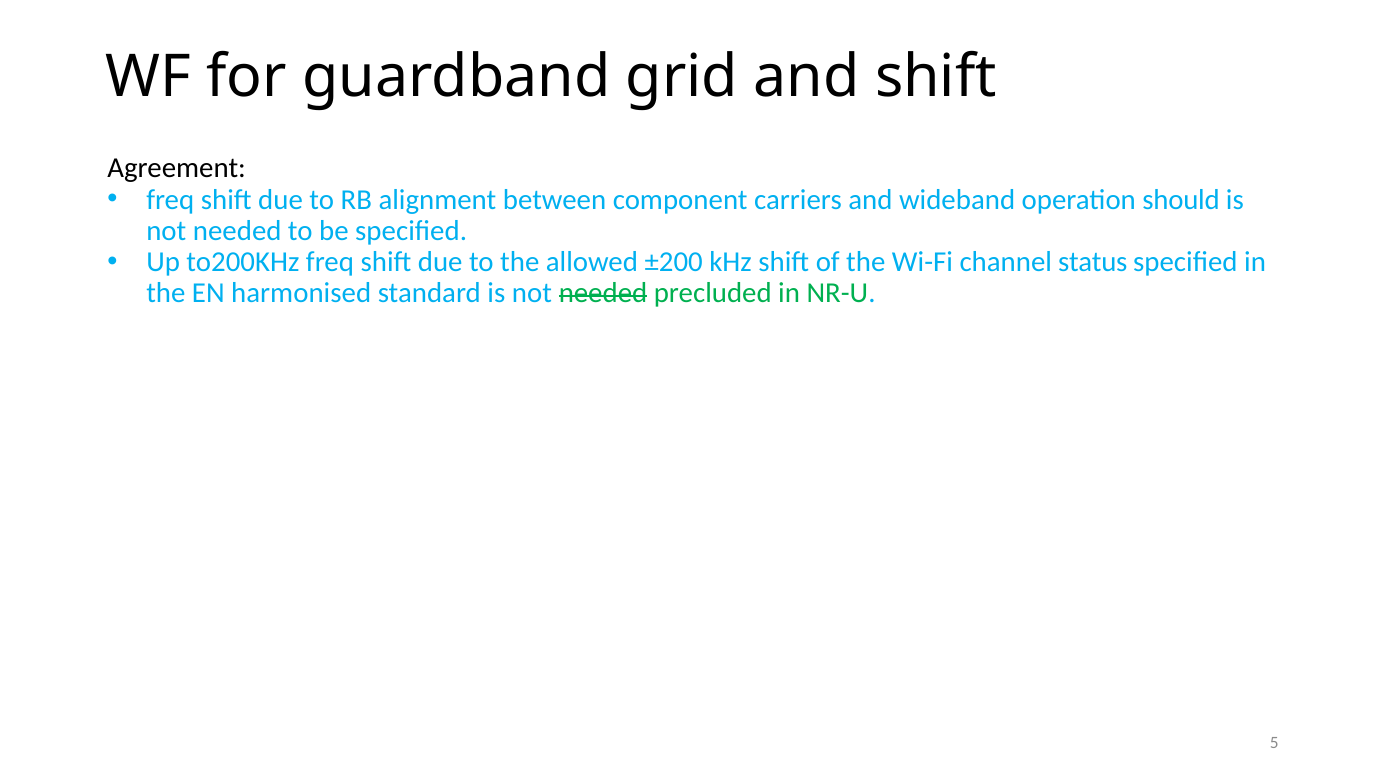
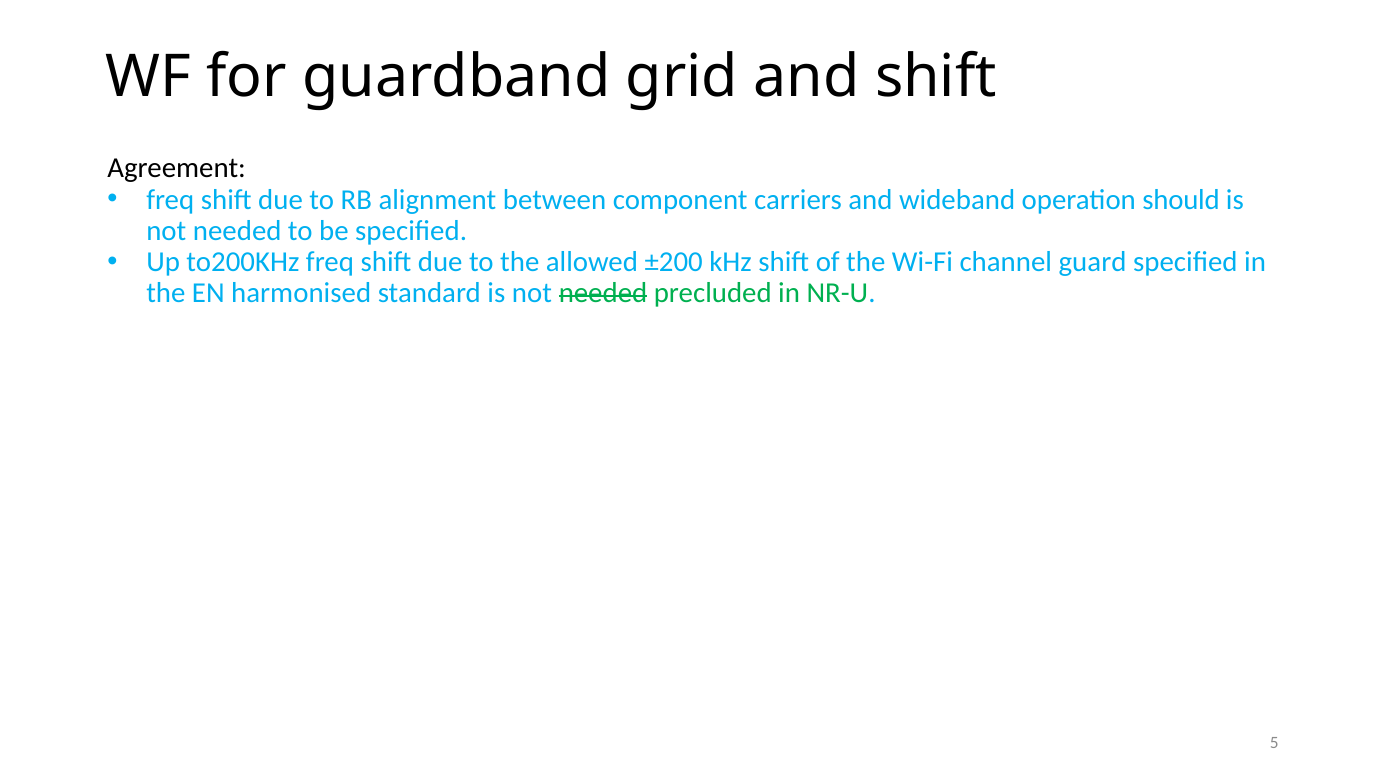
status: status -> guard (1093, 262)
